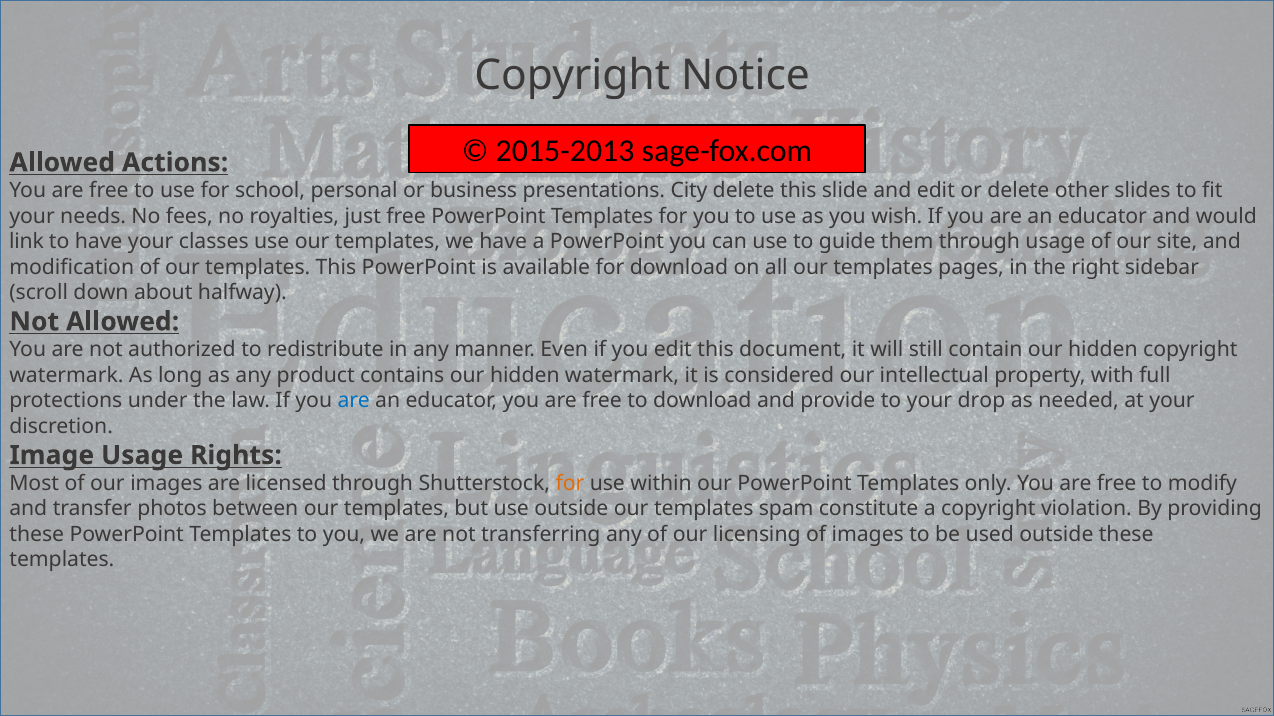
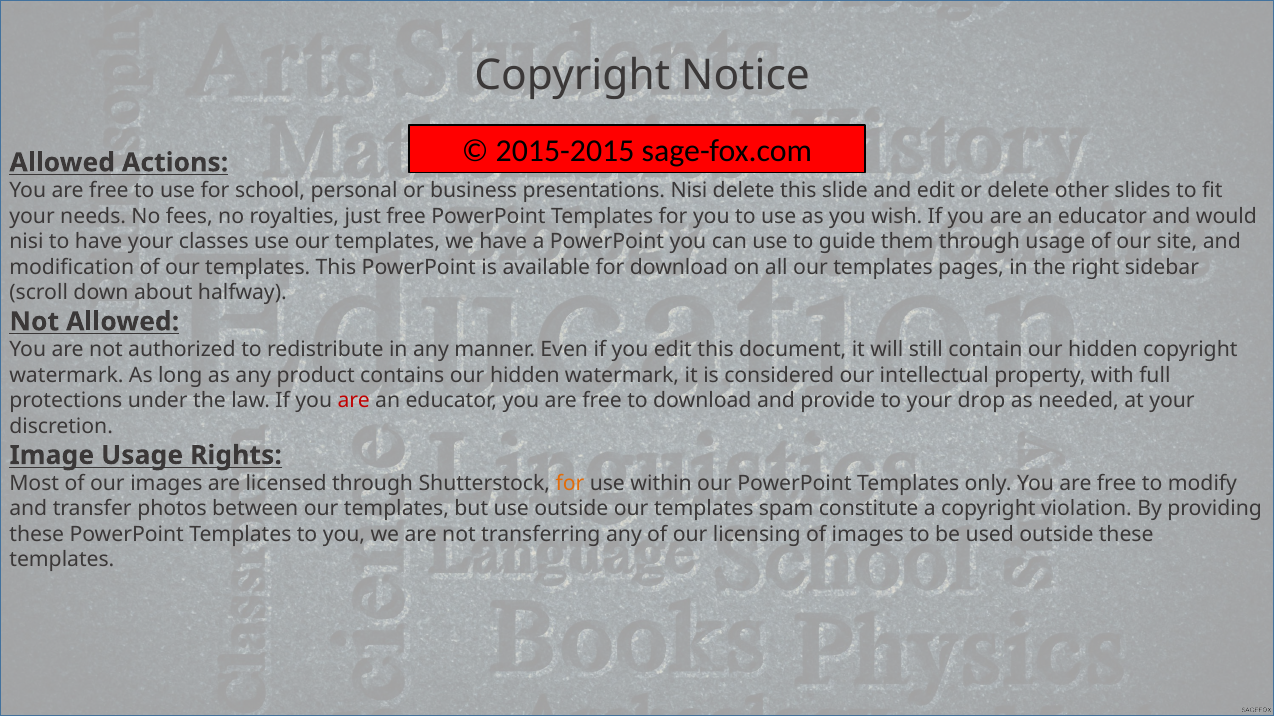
2015-2013: 2015-2013 -> 2015-2015 (565, 151)
presentations City: City -> Nisi (689, 191)
link: link -> nisi (26, 242)
are colour: blue -> red (354, 401)
